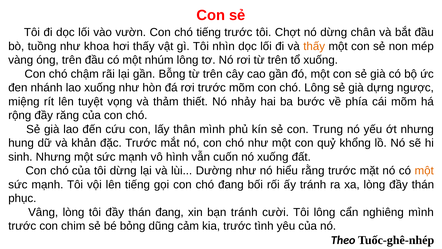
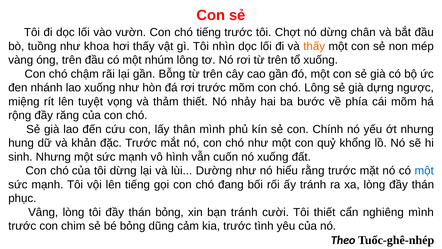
Trung: Trung -> Chính (328, 129)
một colour: orange -> blue (424, 170)
thán đang: đang -> bỏng (170, 212)
Tôi lông: lông -> thiết (325, 212)
